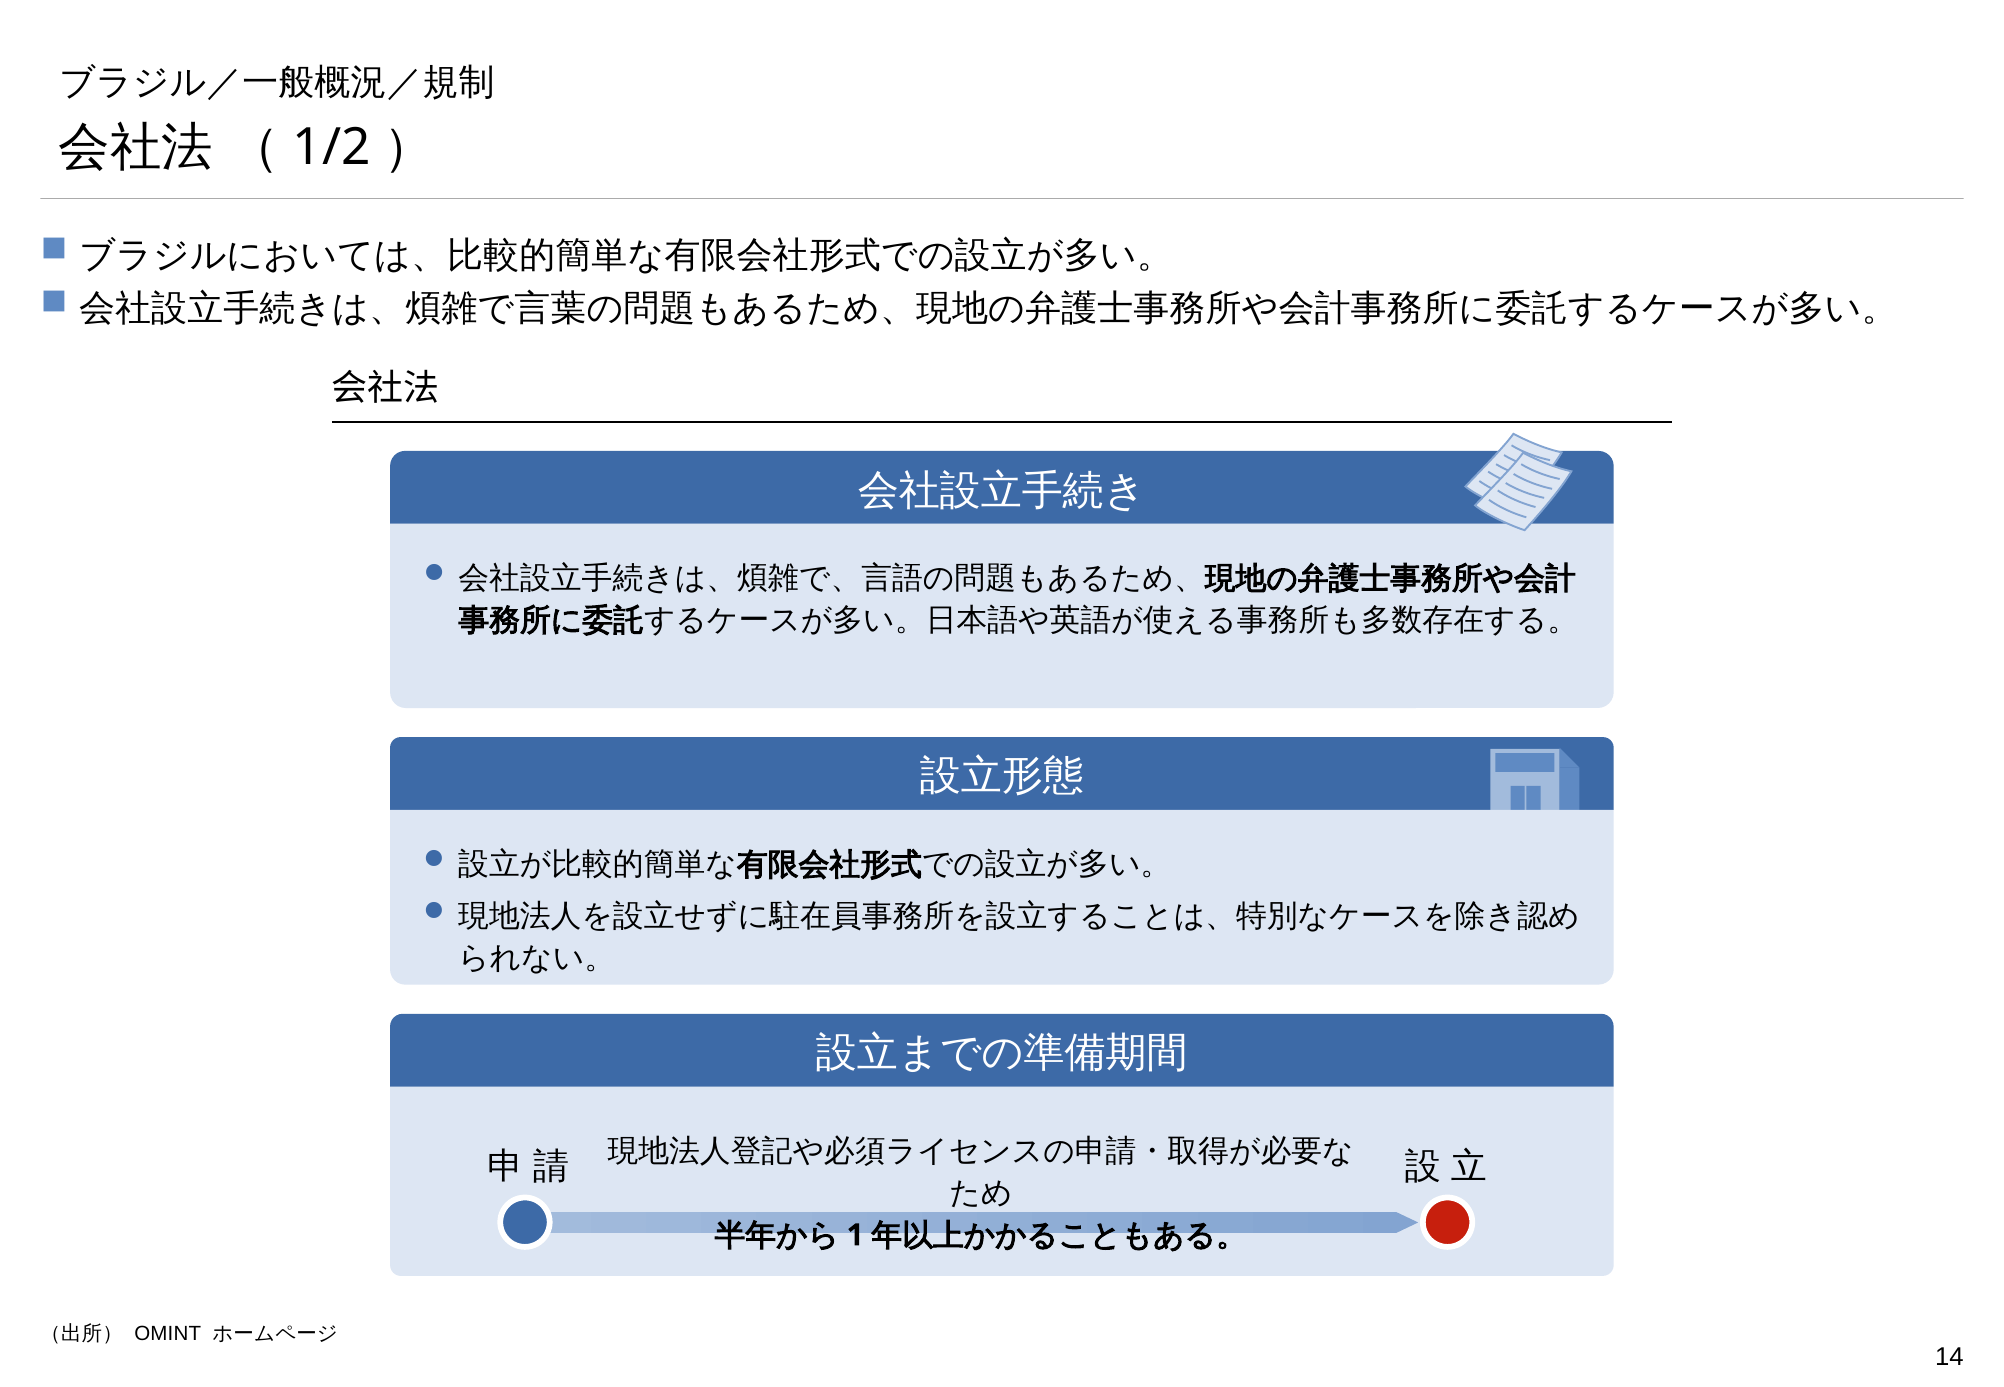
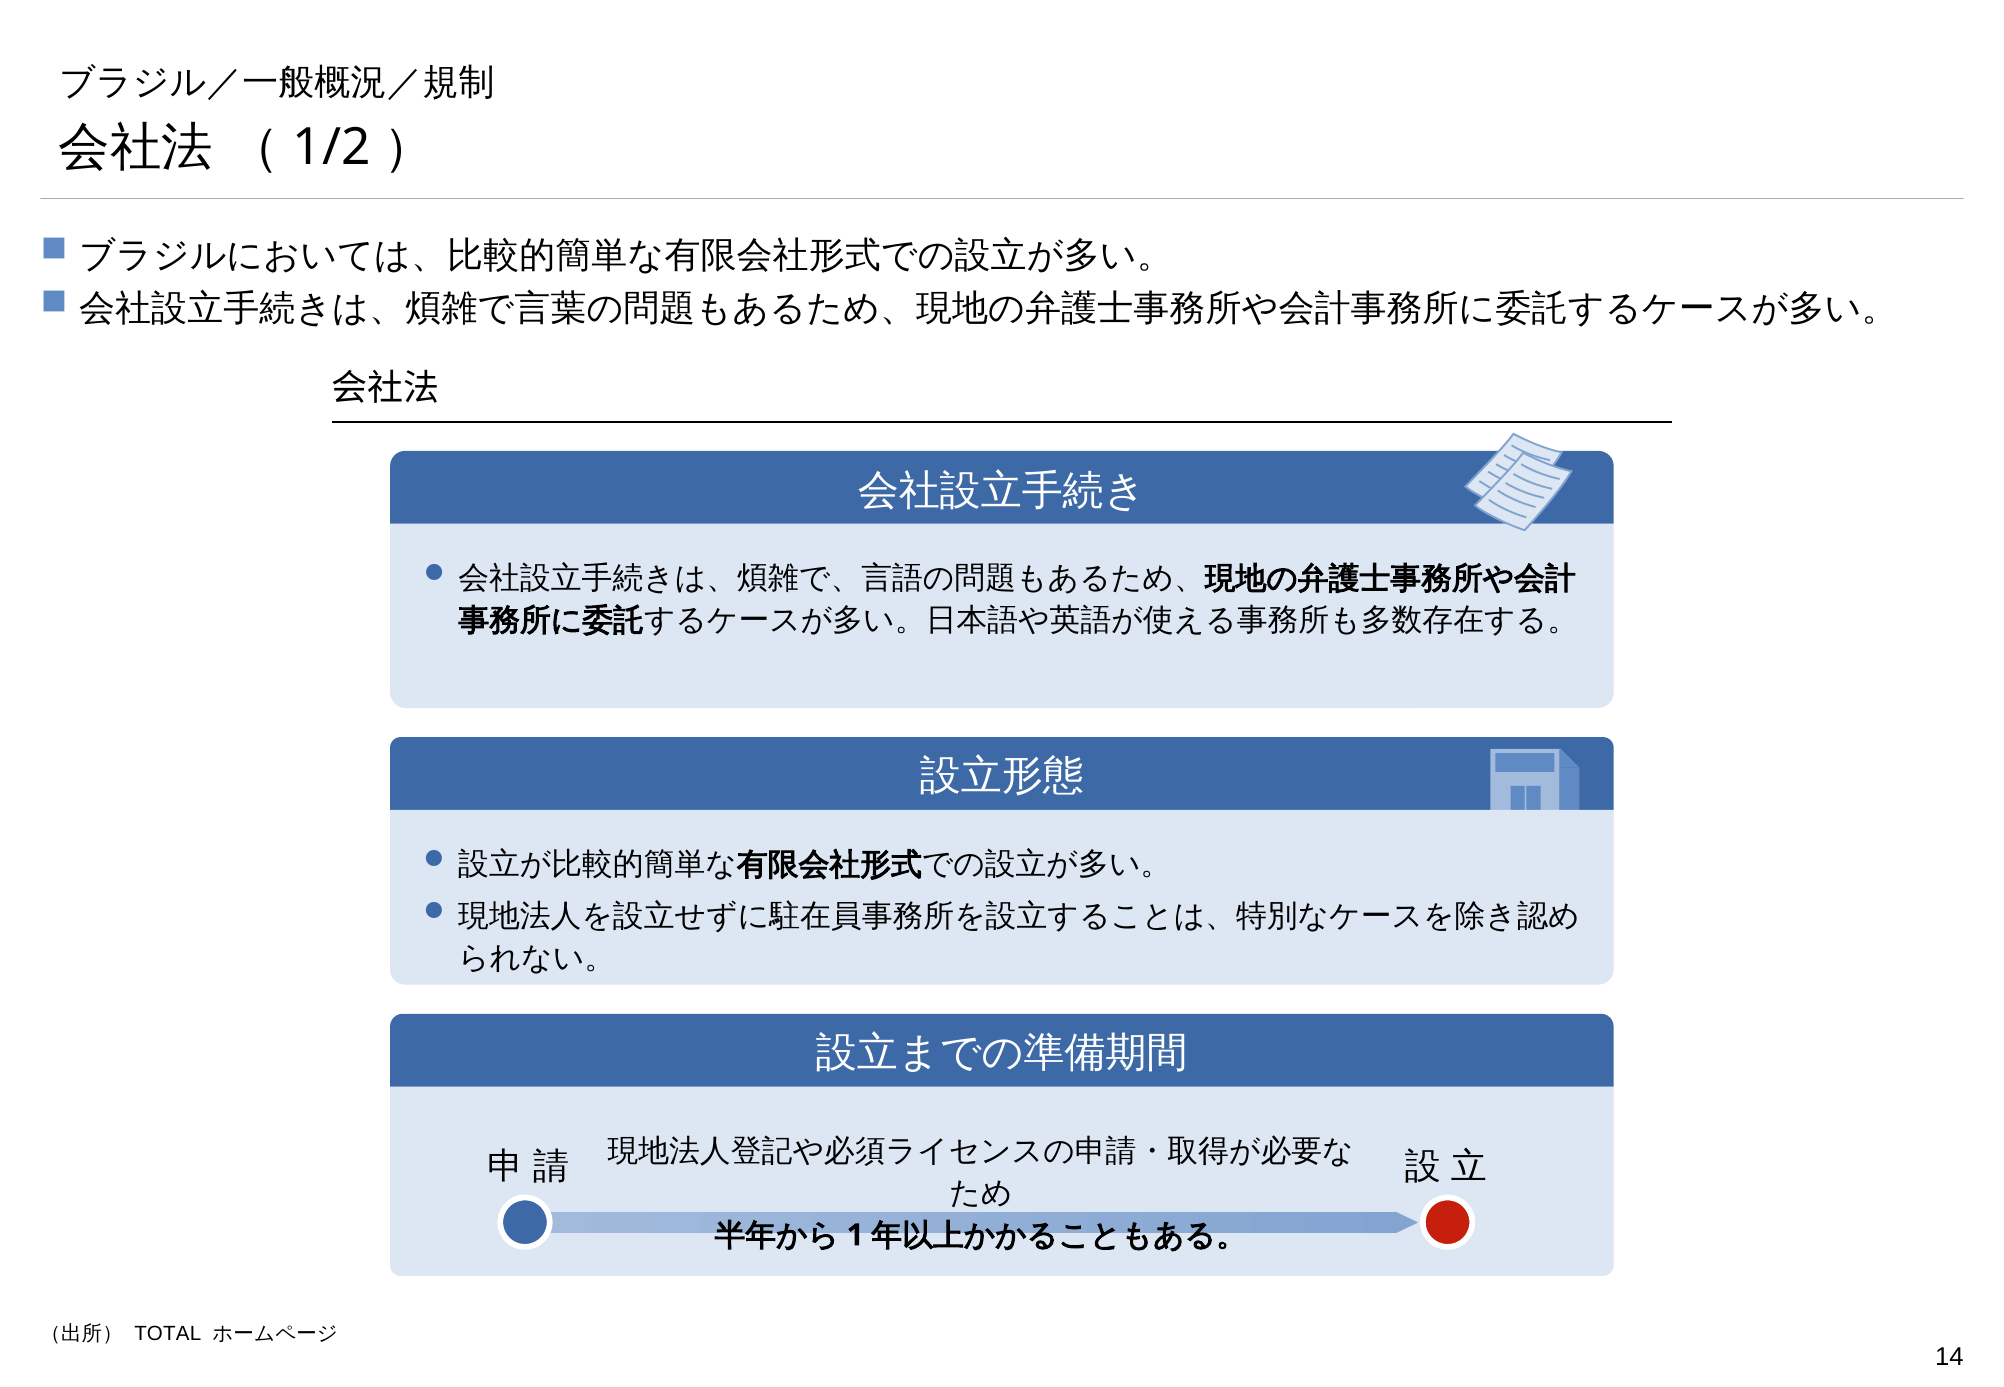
OMINT: OMINT -> TOTAL (168, 1334)
